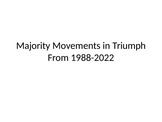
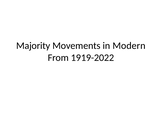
Triumph: Triumph -> Modern (129, 46)
1988-2022: 1988-2022 -> 1919-2022 (93, 57)
